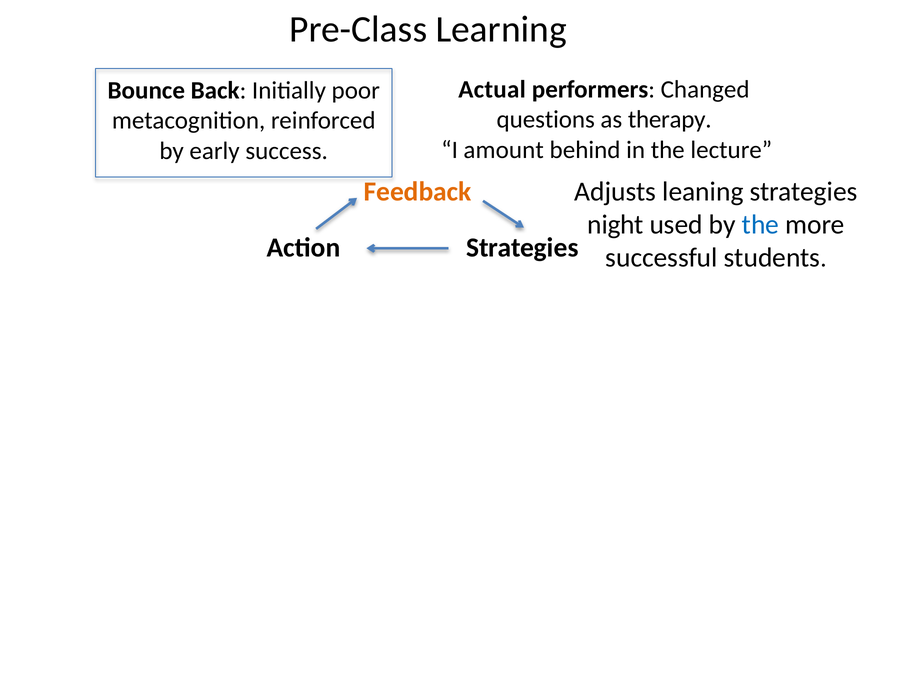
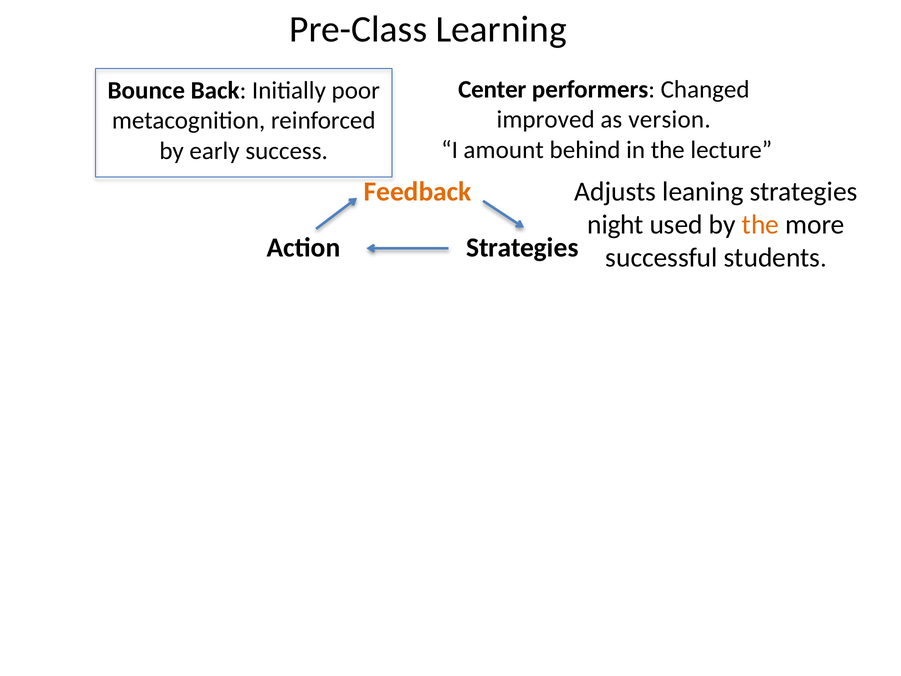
Actual: Actual -> Center (492, 90)
questions: questions -> improved (546, 120)
therapy: therapy -> version (669, 120)
the colour: blue -> orange (760, 225)
